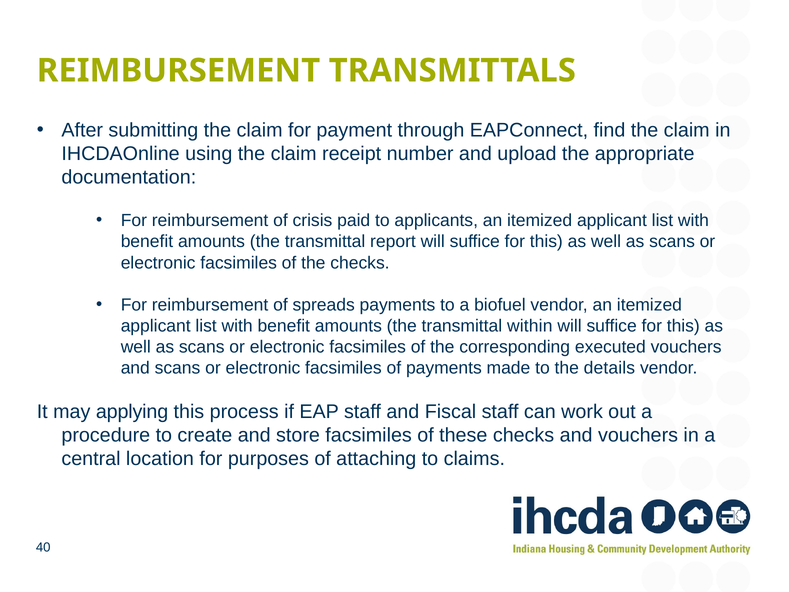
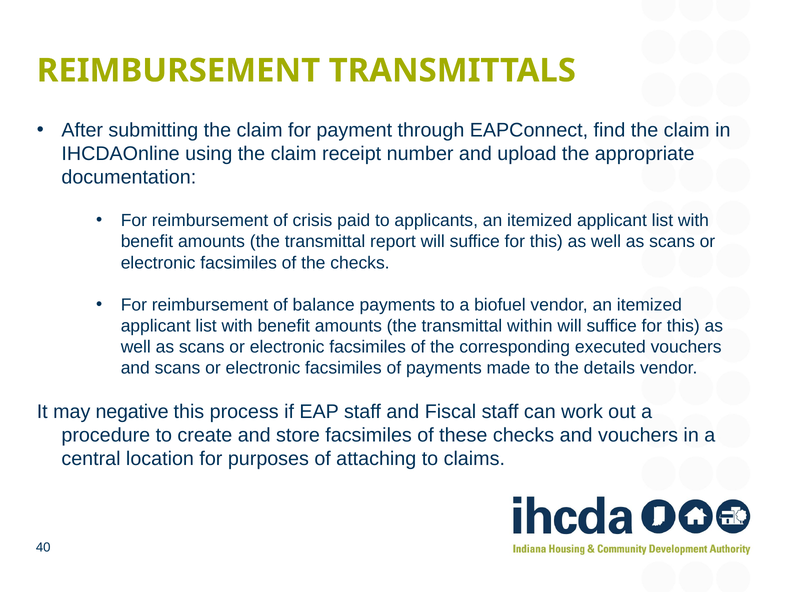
spreads: spreads -> balance (324, 305)
applying: applying -> negative (132, 411)
